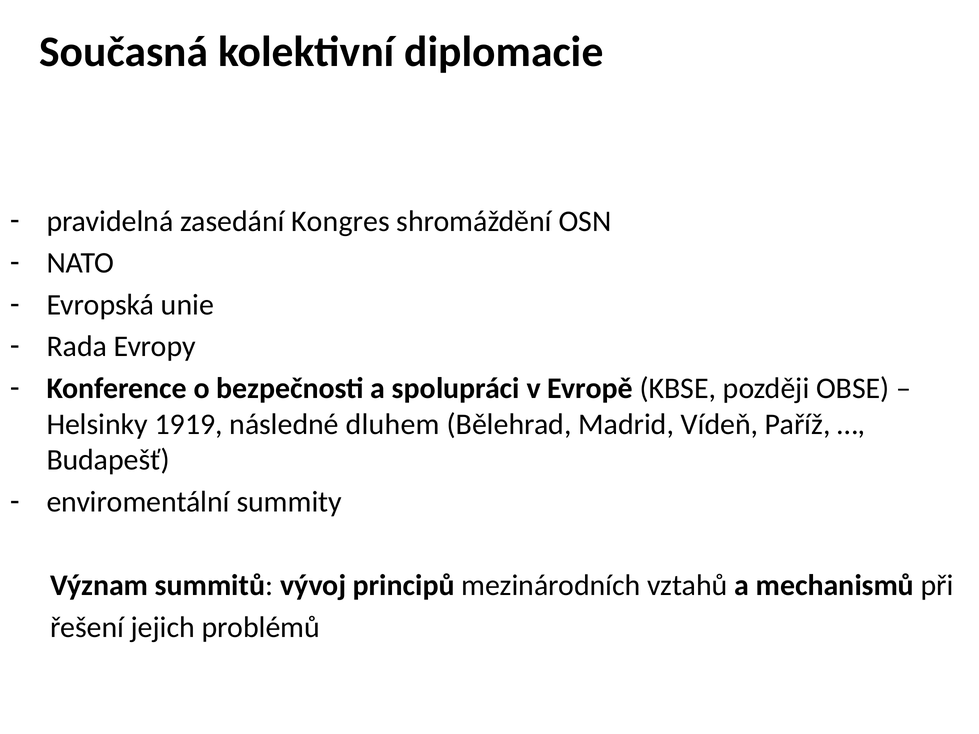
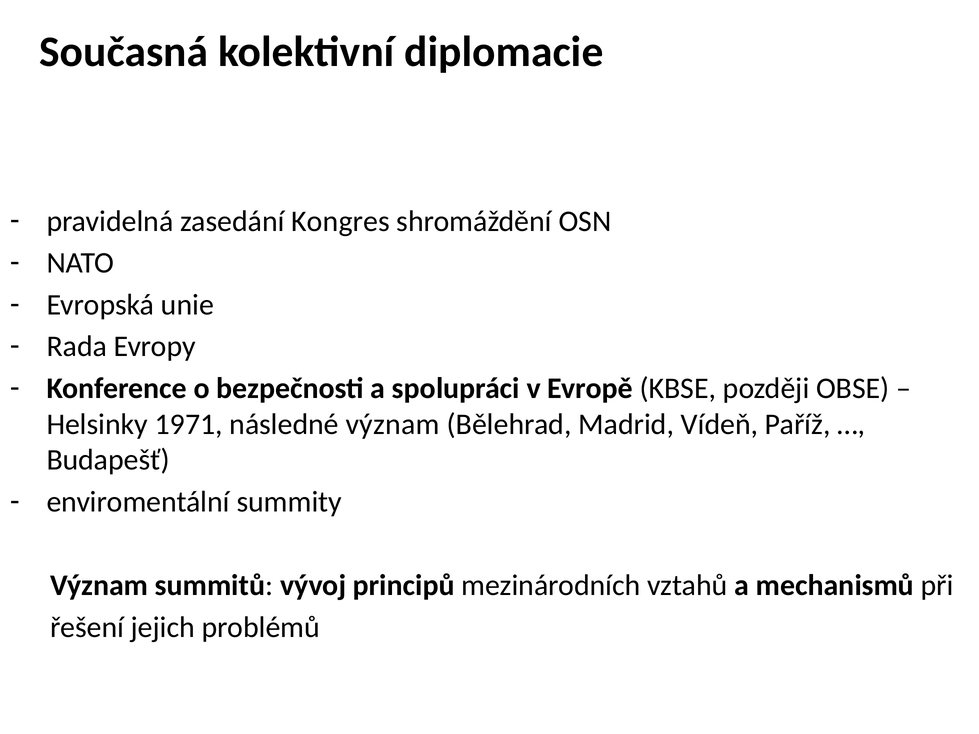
1919: 1919 -> 1971 (189, 424)
následné dluhem: dluhem -> význam (393, 424)
